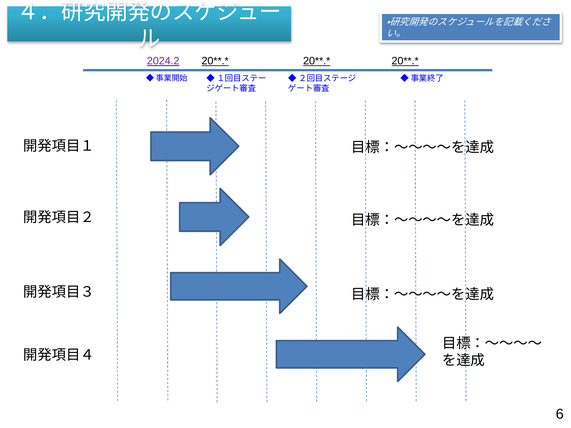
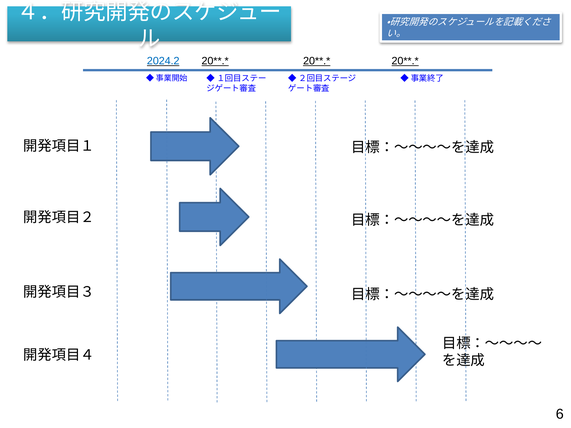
2024.2 colour: purple -> blue (163, 61)
